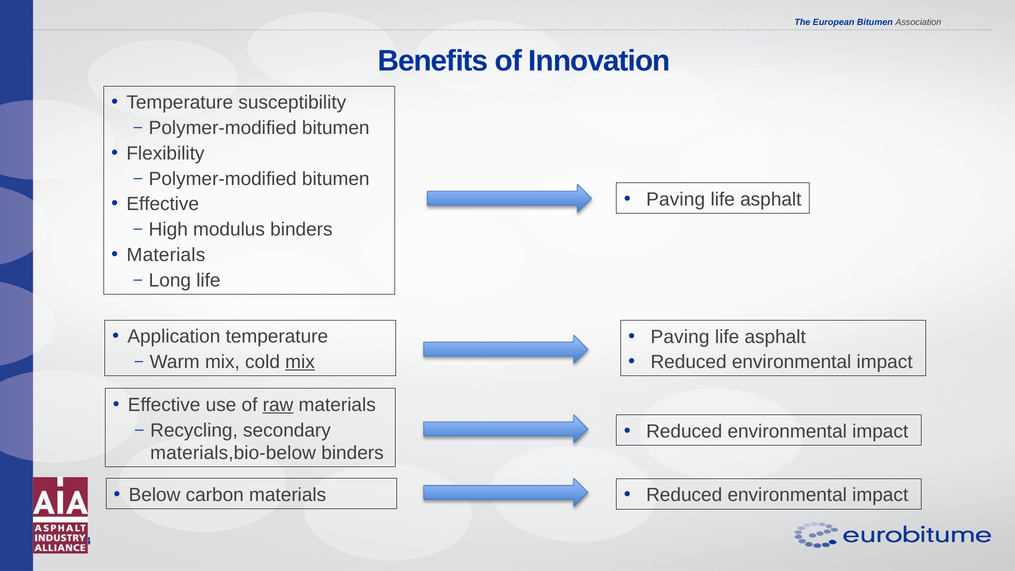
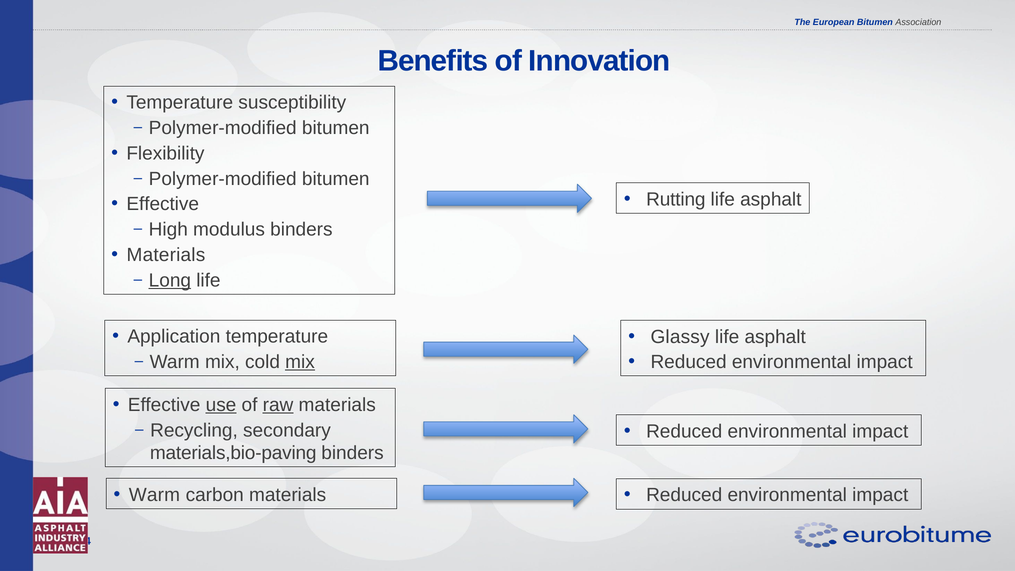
Paving: Paving -> Rutting (676, 199)
Long underline: none -> present (170, 280)
Paving: Paving -> Glassy (680, 337)
use underline: none -> present (221, 405)
materials,bio-below: materials,bio-below -> materials,bio-paving (233, 453)
Below: Below -> Warm (154, 495)
